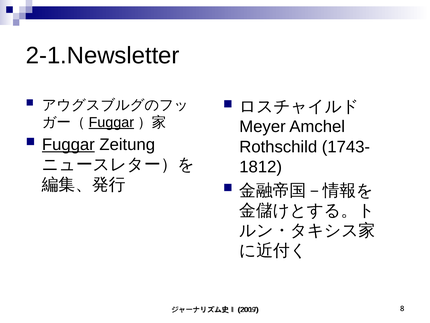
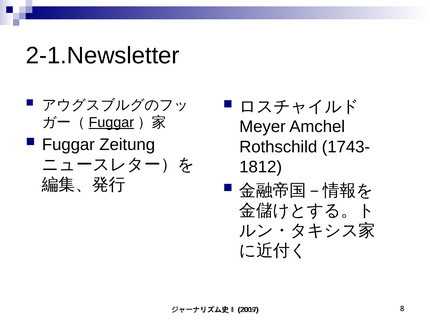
Fuggar underline: present -> none (68, 144)
